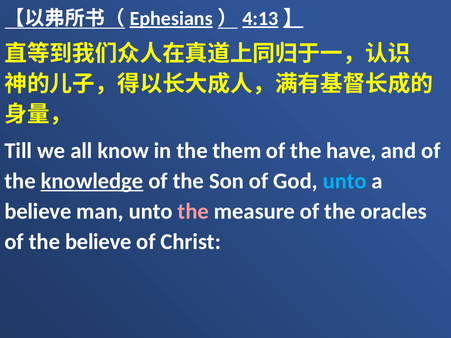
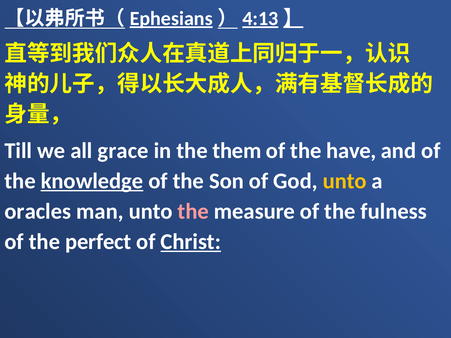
know: know -> grace (123, 151)
unto colour: light blue -> yellow (345, 181)
believe: believe -> oracles (38, 212)
oracles: oracles -> fulness (394, 212)
the believe: believe -> perfect (98, 242)
Christ underline: none -> present (191, 242)
